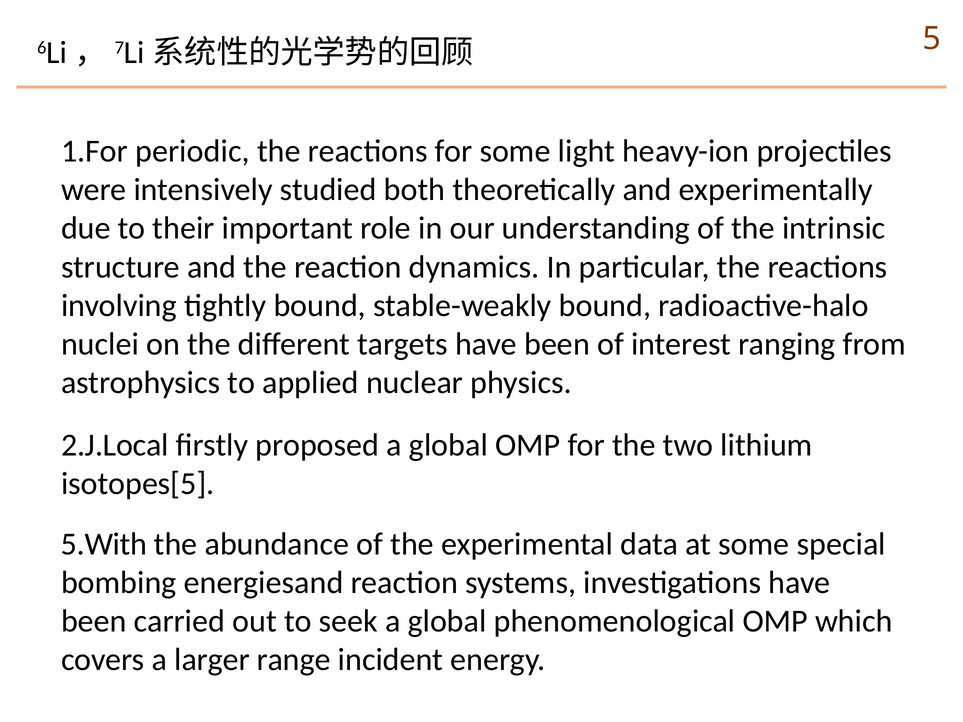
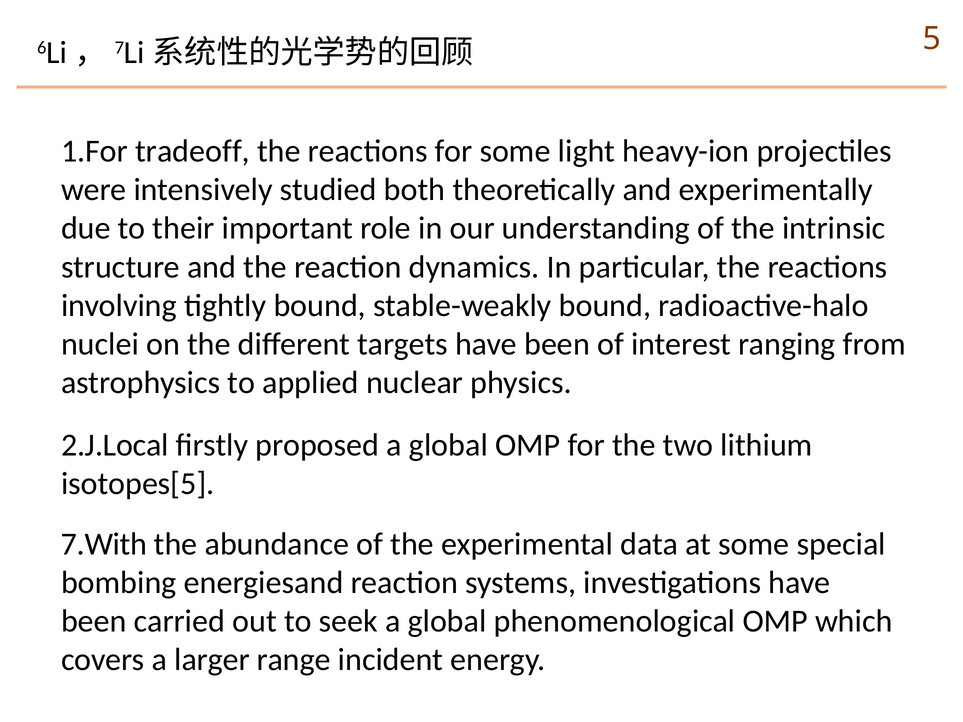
periodic: periodic -> tradeoff (192, 151)
5.With: 5.With -> 7.With (104, 544)
